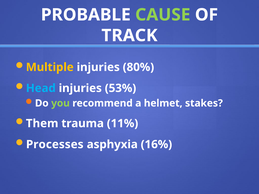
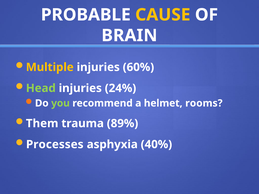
CAUSE colour: light green -> yellow (163, 15)
TRACK: TRACK -> BRAIN (129, 36)
80%: 80% -> 60% (138, 67)
Head colour: light blue -> light green (41, 88)
53%: 53% -> 24% (120, 88)
stakes: stakes -> rooms (204, 103)
11%: 11% -> 89% (123, 124)
16%: 16% -> 40% (156, 145)
